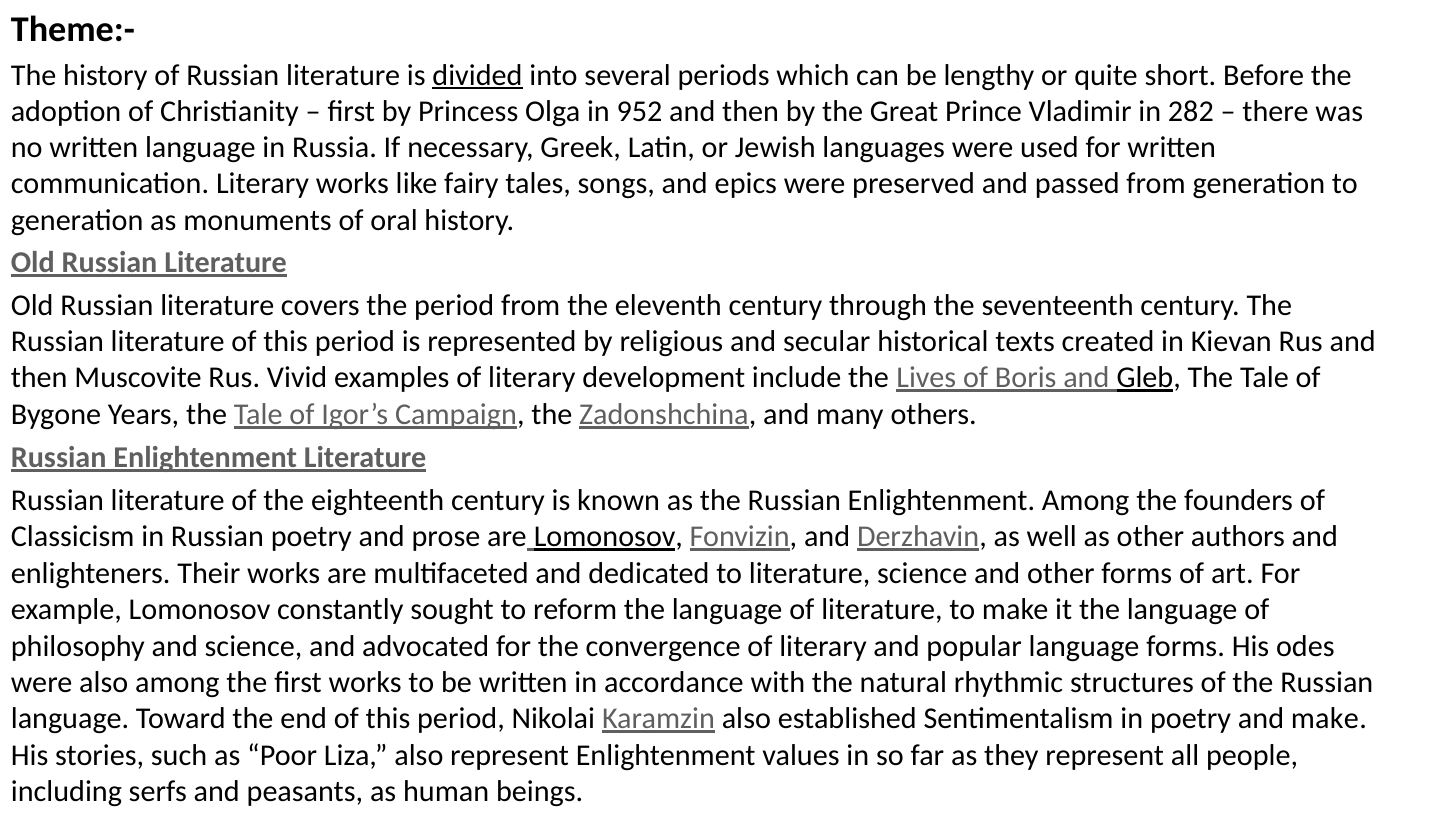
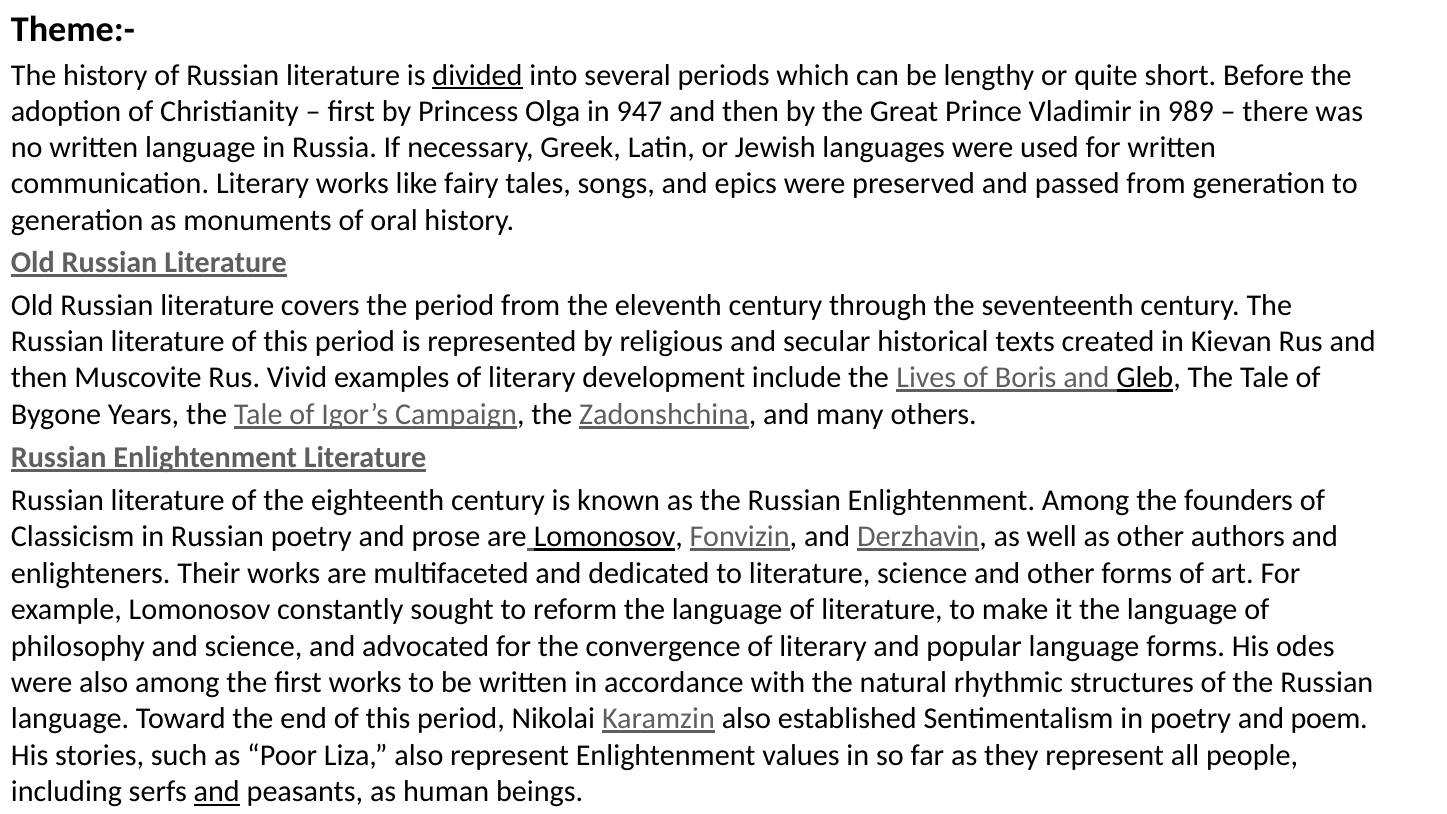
952: 952 -> 947 (640, 111)
282: 282 -> 989 (1191, 111)
and make: make -> poem (1329, 719)
and underline: none -> present (217, 792)
